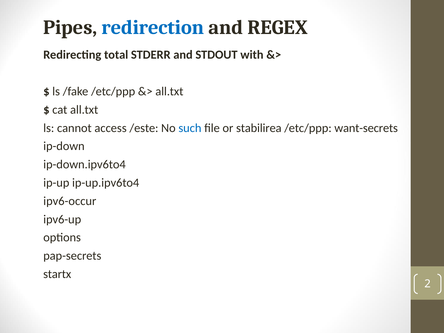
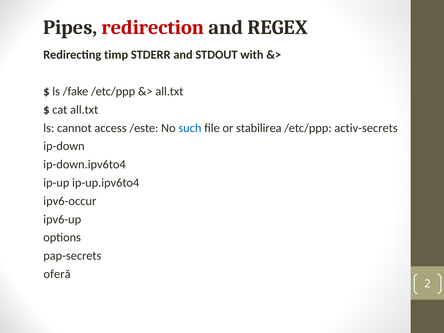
redirection colour: blue -> red (153, 27)
total: total -> timp (116, 55)
want-secrets: want-secrets -> activ-secrets (366, 128)
startx: startx -> oferă (57, 274)
